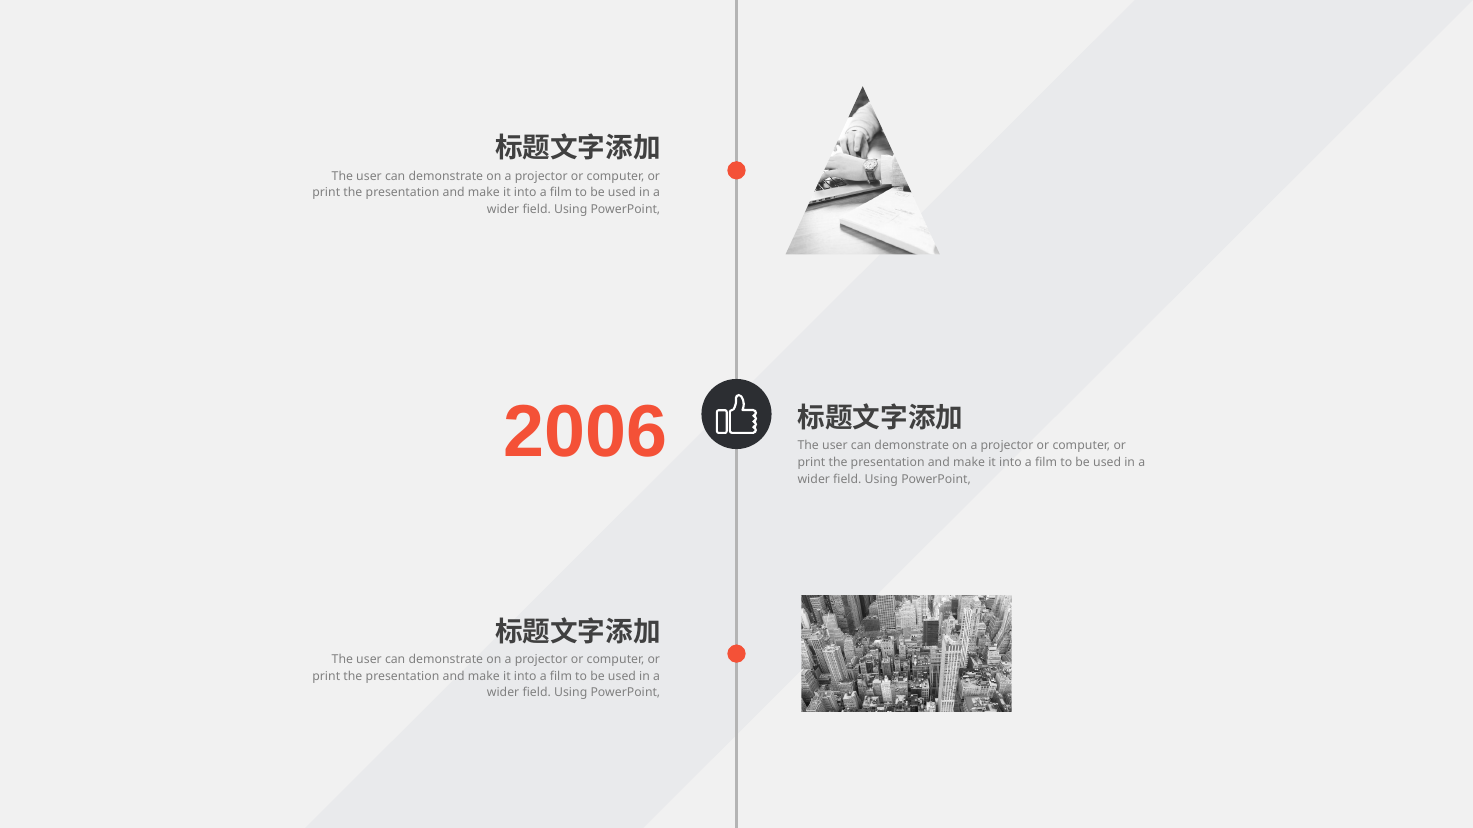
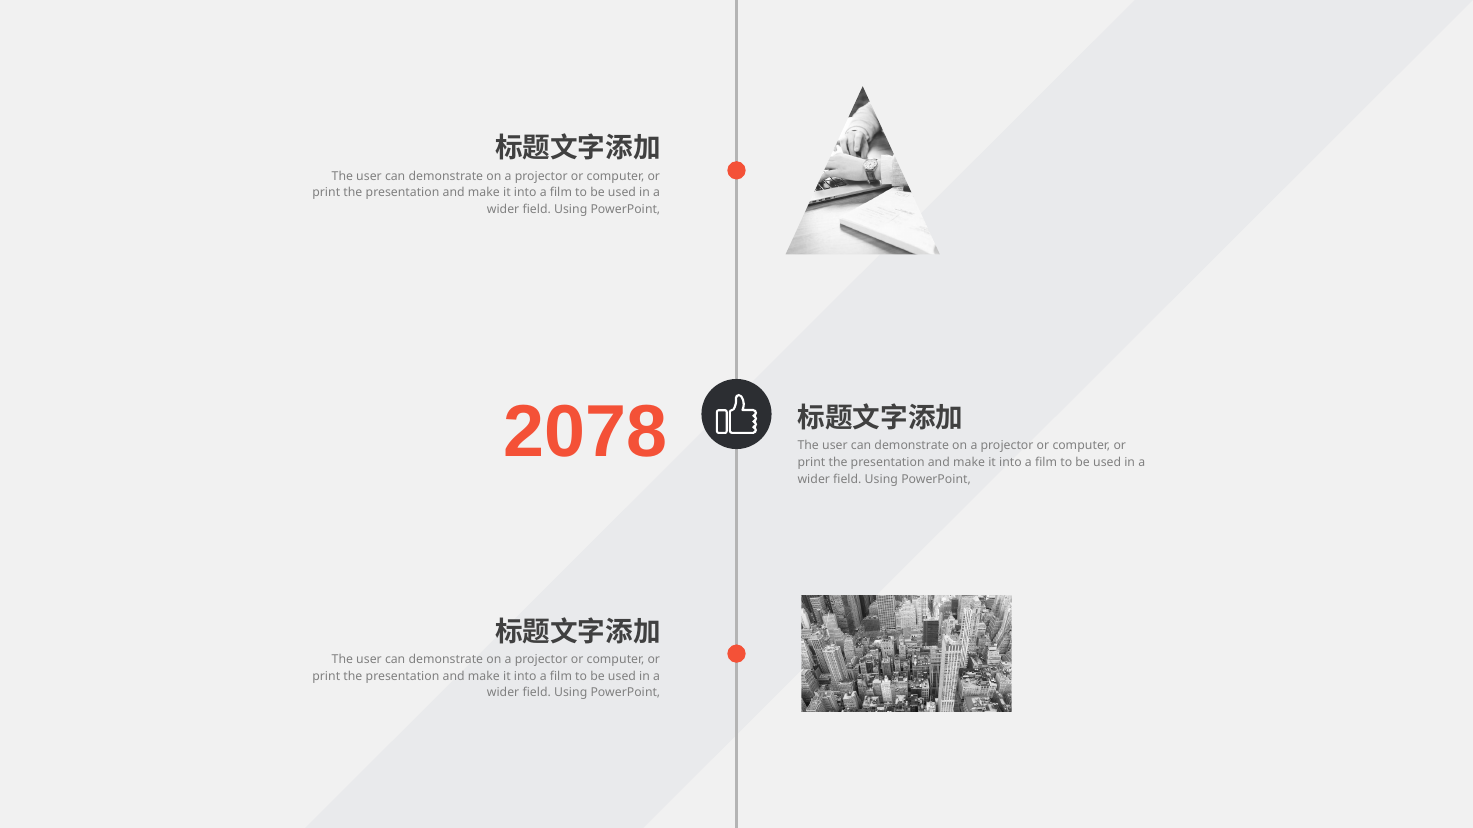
2006: 2006 -> 2078 (585, 432)
